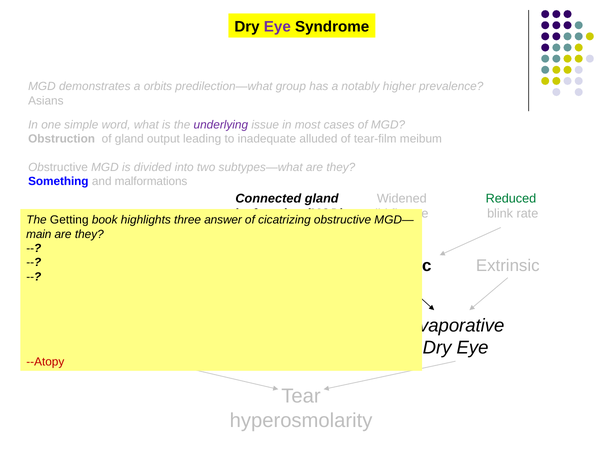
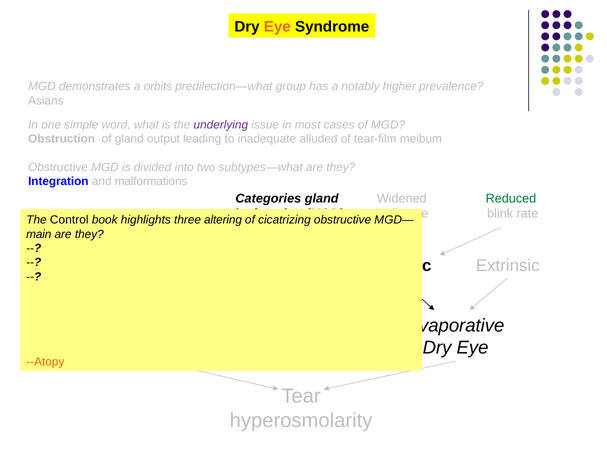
Eye colour: purple -> orange (277, 27)
Something: Something -> Integration (58, 182)
Connected: Connected -> Categories (268, 199)
Getting: Getting -> Control (69, 220)
answer: answer -> altering (223, 220)
--Atopy colour: red -> orange (45, 362)
